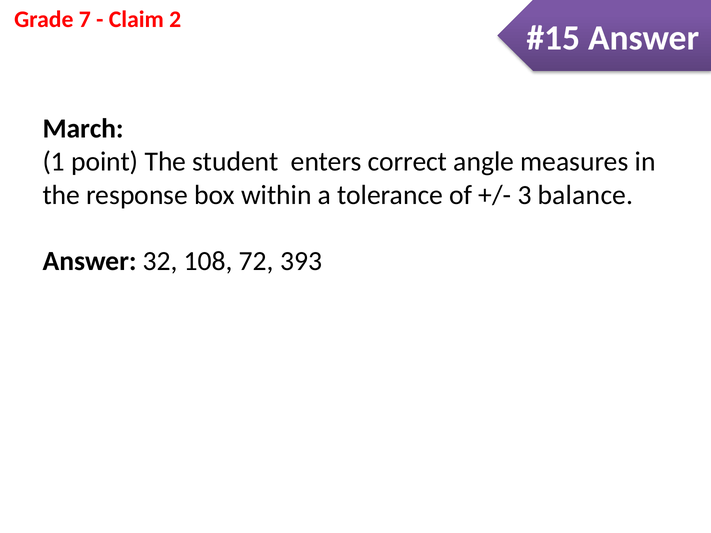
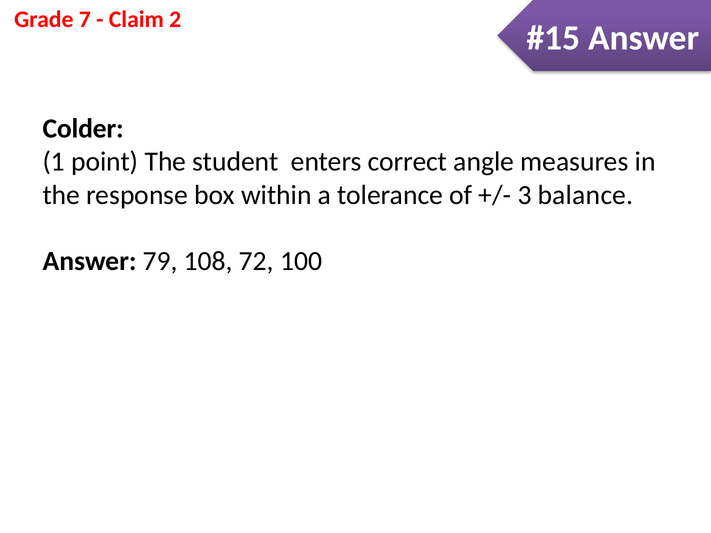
March: March -> Colder (83, 129)
32: 32 -> 79 (160, 261)
393: 393 -> 100 (301, 261)
